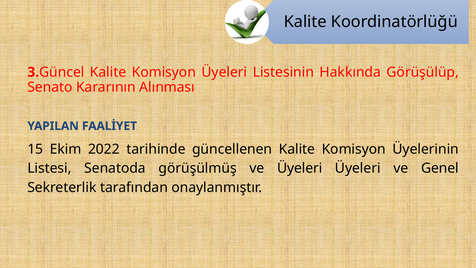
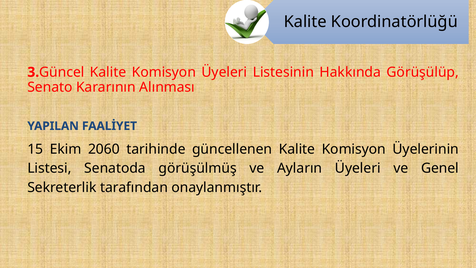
2022: 2022 -> 2060 (104, 149)
ve Üyeleri: Üyeleri -> Ayların (300, 168)
